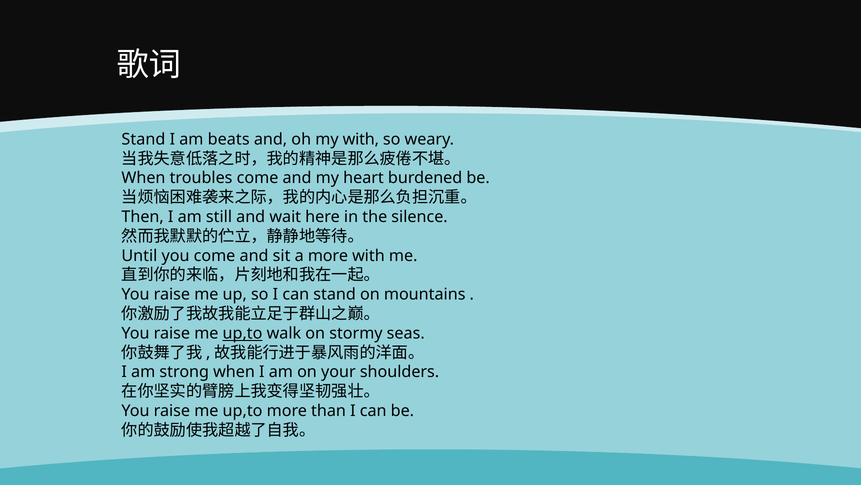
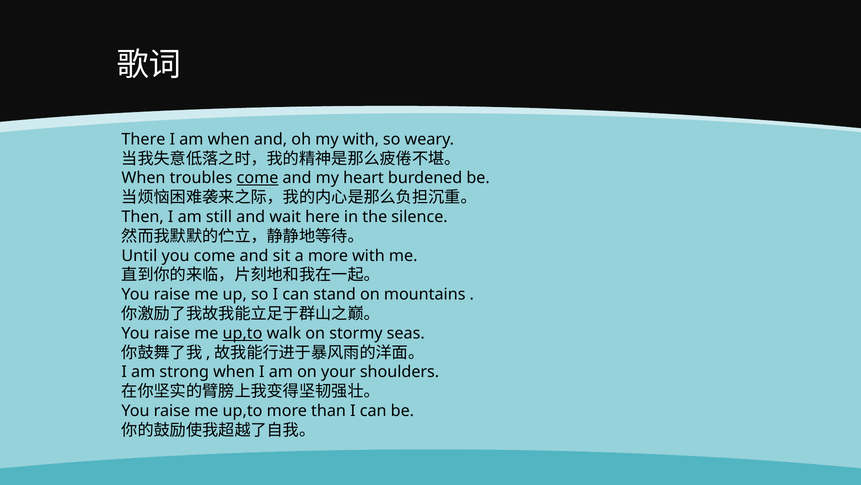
Stand: Stand -> There (143, 139)
am beats: beats -> when (229, 139)
come underline: none -> present (258, 178)
